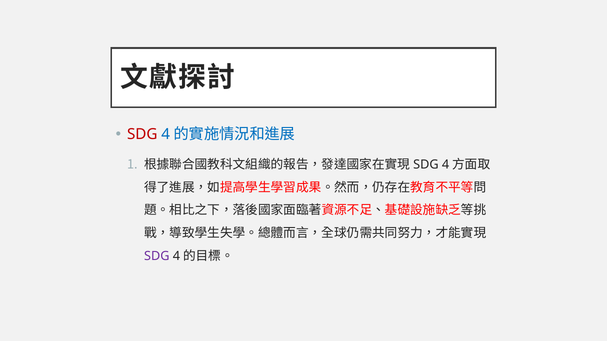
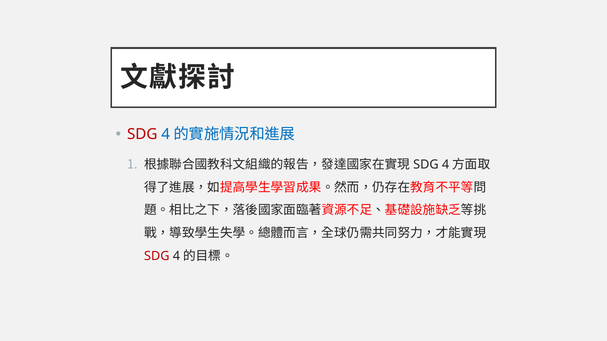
SDG colour: purple -> red (157, 256)
